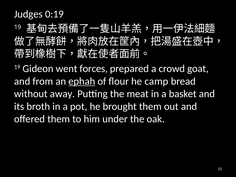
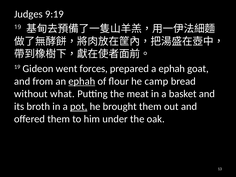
0:19: 0:19 -> 9:19 (54, 14)
a crowd: crowd -> ephah (172, 69)
away: away -> what (62, 94)
pot underline: none -> present (79, 106)
